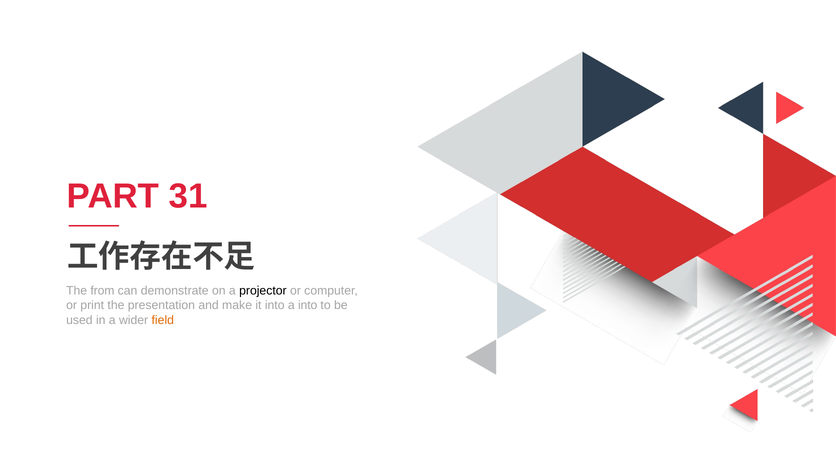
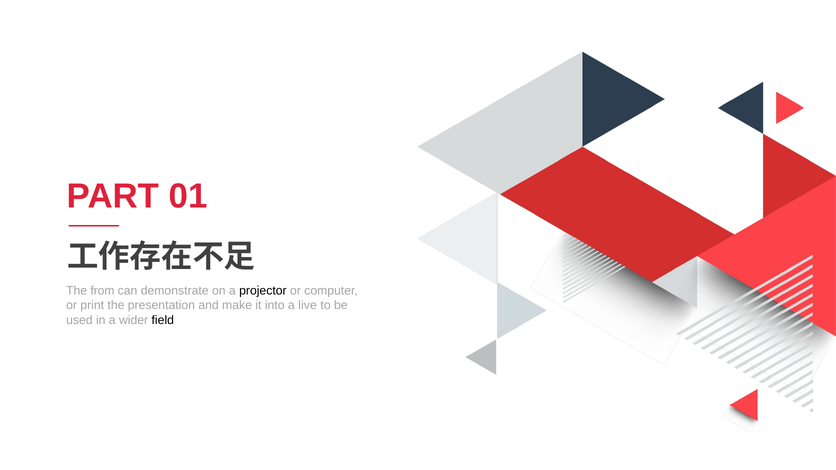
31: 31 -> 01 (188, 197)
a into: into -> live (308, 306)
field colour: orange -> black (163, 320)
